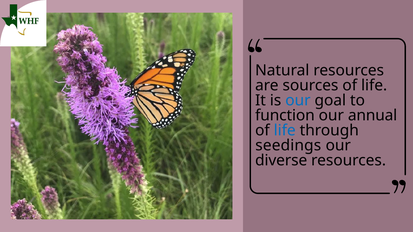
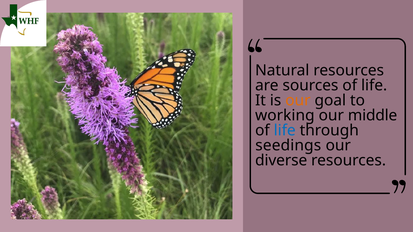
our colour: blue -> orange (298, 101)
function: function -> working (285, 116)
annual: annual -> middle (373, 116)
